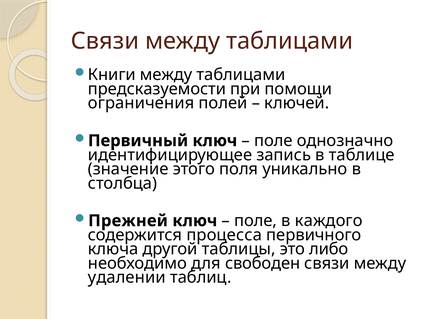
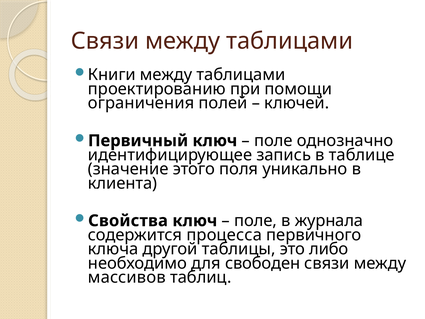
предсказуемости: предсказуемости -> проектированию (157, 89)
столбца: столбца -> клиента (123, 183)
Прежней: Прежней -> Свойства (128, 221)
каждого: каждого -> журнала (329, 221)
удалении: удалении -> массивов (127, 277)
